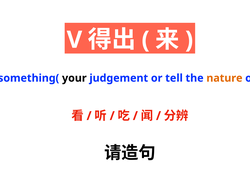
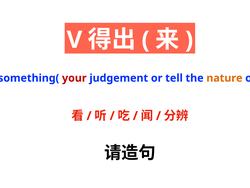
your colour: black -> red (74, 78)
